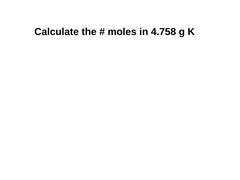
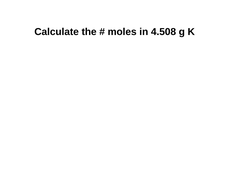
4.758: 4.758 -> 4.508 (163, 32)
